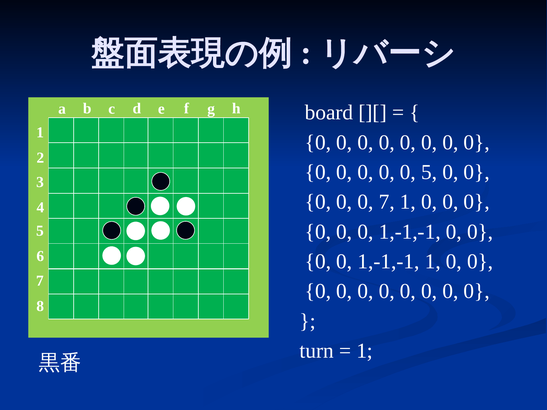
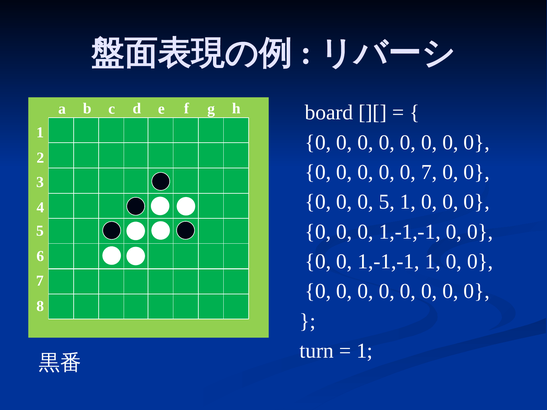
0 5: 5 -> 7 (429, 172)
0 7: 7 -> 5 (387, 202)
